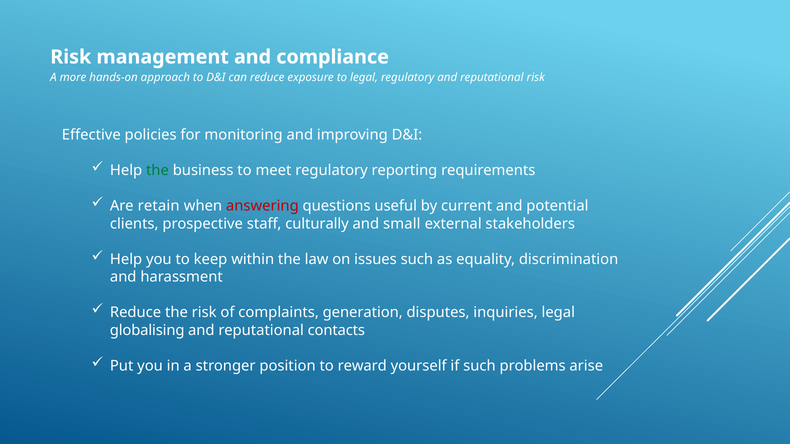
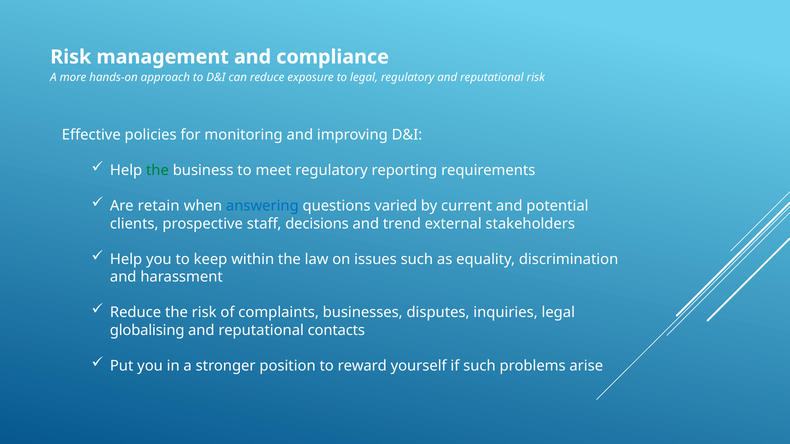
answering colour: red -> blue (262, 206)
useful: useful -> varied (396, 206)
culturally: culturally -> decisions (317, 224)
small: small -> trend (402, 224)
generation: generation -> businesses (363, 313)
